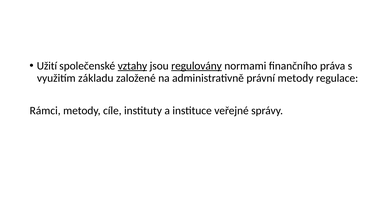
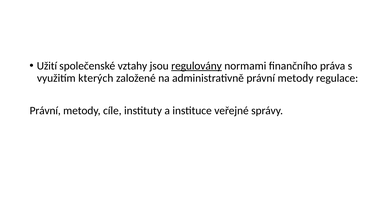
vztahy underline: present -> none (132, 66)
základu: základu -> kterých (96, 78)
Rámci: Rámci -> Právní (45, 111)
